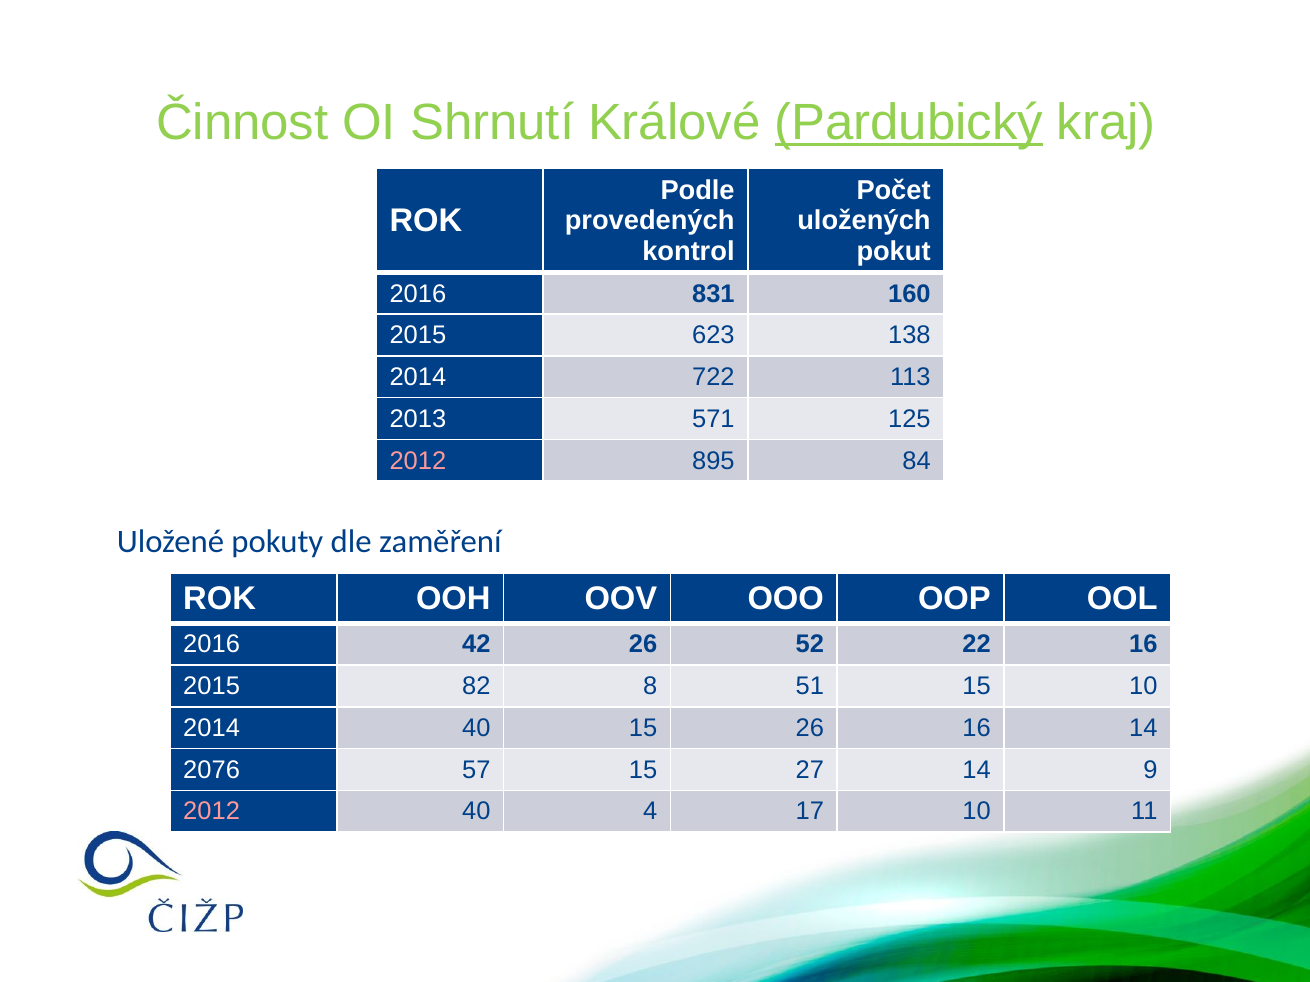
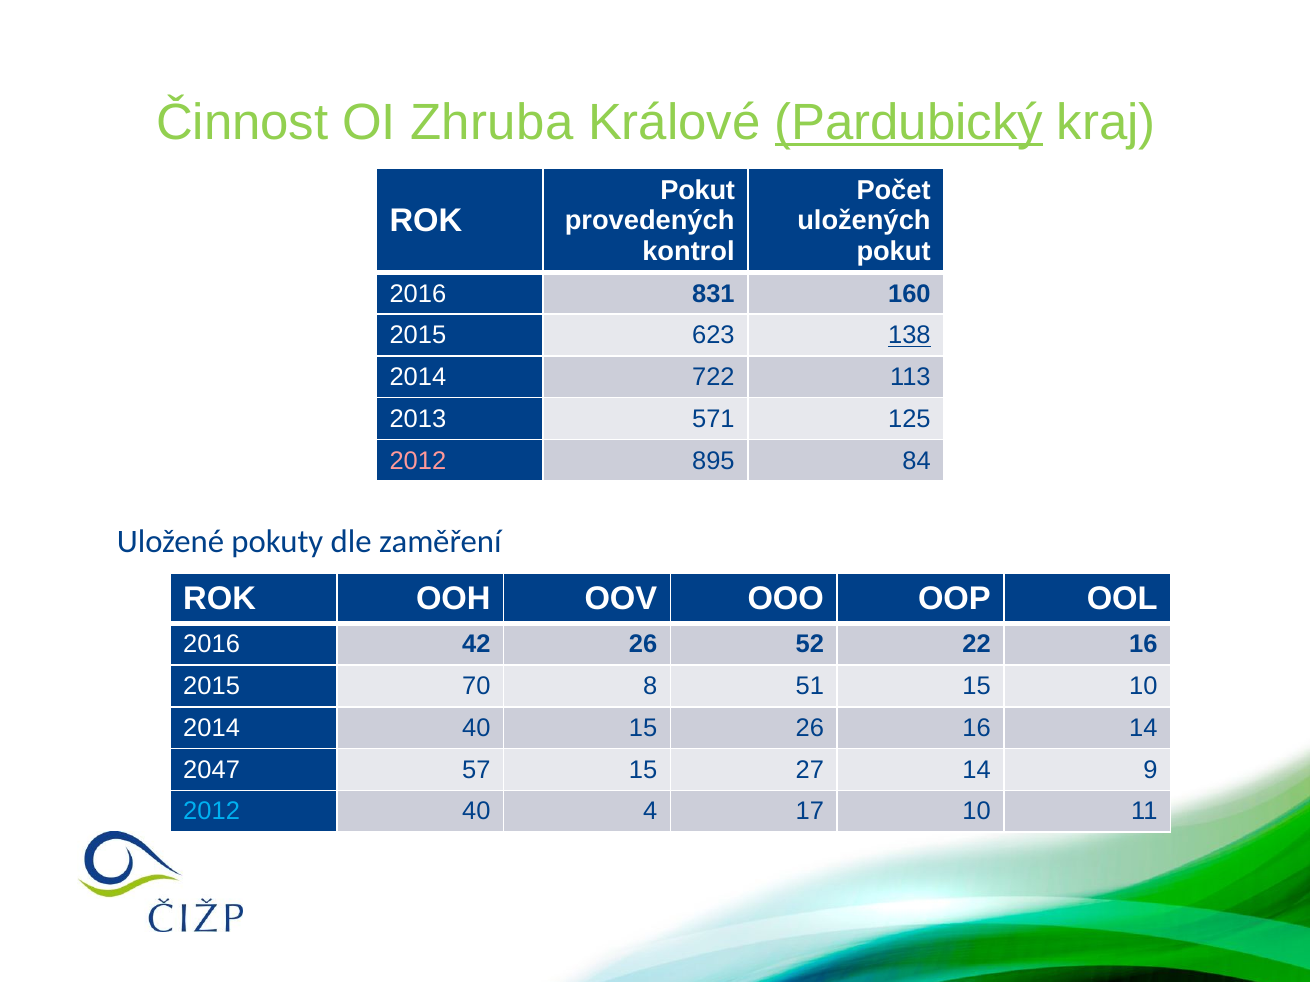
Shrnutí: Shrnutí -> Zhruba (492, 123)
Podle: Podle -> Pokut (698, 191)
138 underline: none -> present (909, 336)
82: 82 -> 70 (476, 687)
2076: 2076 -> 2047 (212, 770)
2012 colour: pink -> light blue (212, 812)
